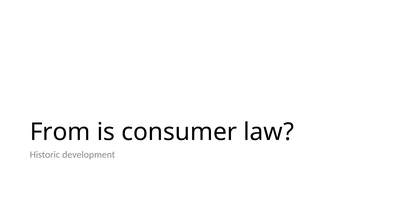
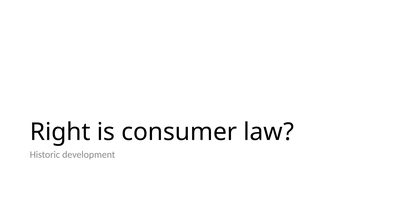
From: From -> Right (60, 132)
